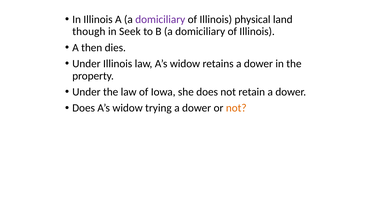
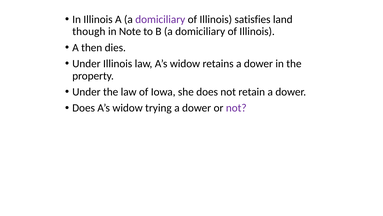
physical: physical -> satisfies (252, 19)
Seek: Seek -> Note (130, 31)
not colour: orange -> purple (236, 108)
